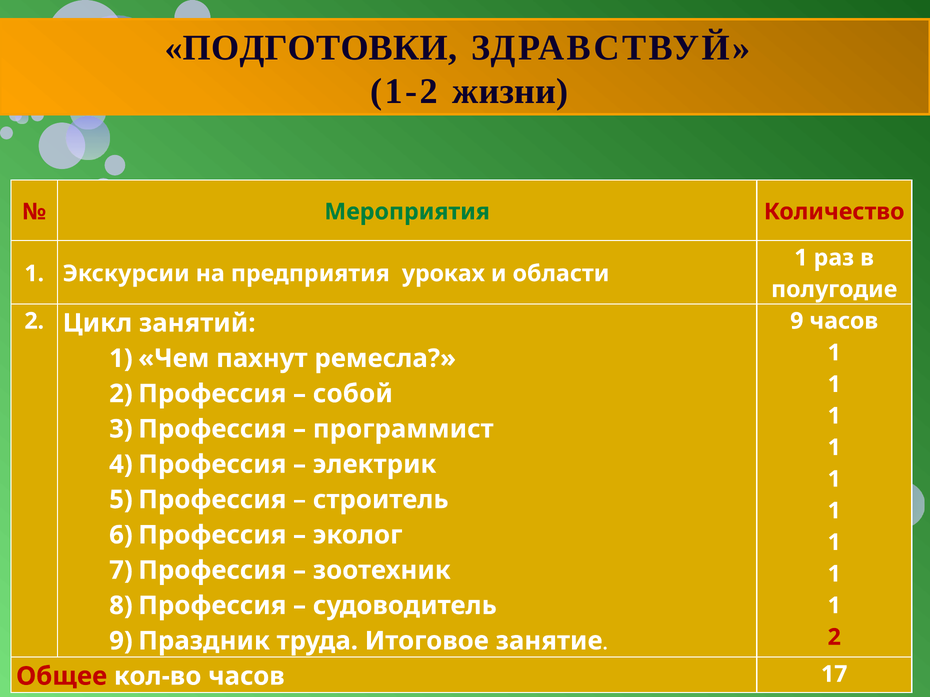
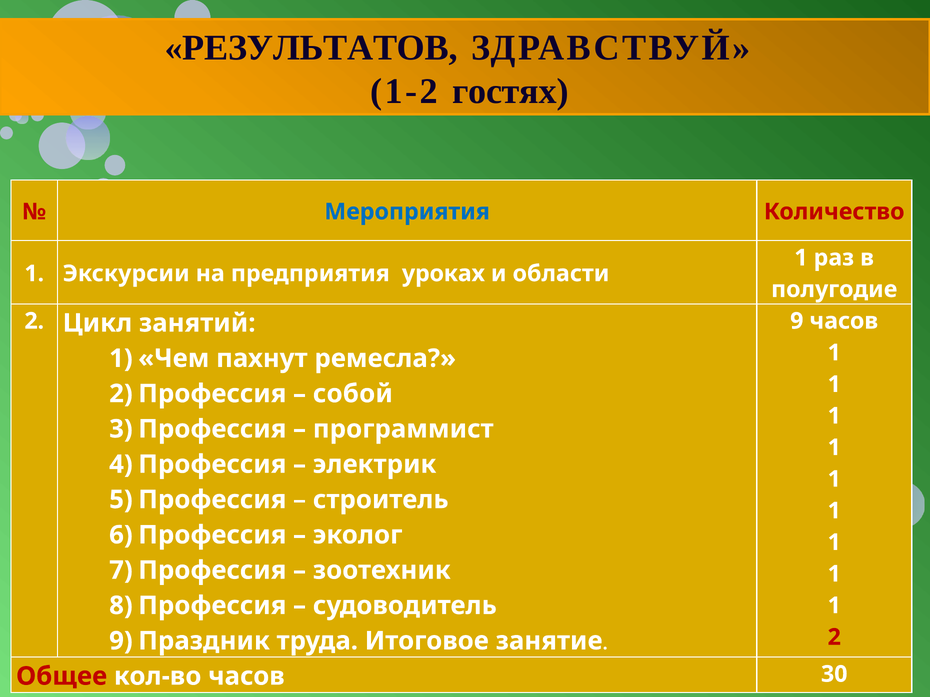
ПОДГОТОВКИ: ПОДГОТОВКИ -> РЕЗУЛЬТАТОВ (311, 48)
жизни: жизни -> гостях (510, 91)
Мероприятия colour: green -> blue (407, 212)
17: 17 -> 30 (834, 675)
